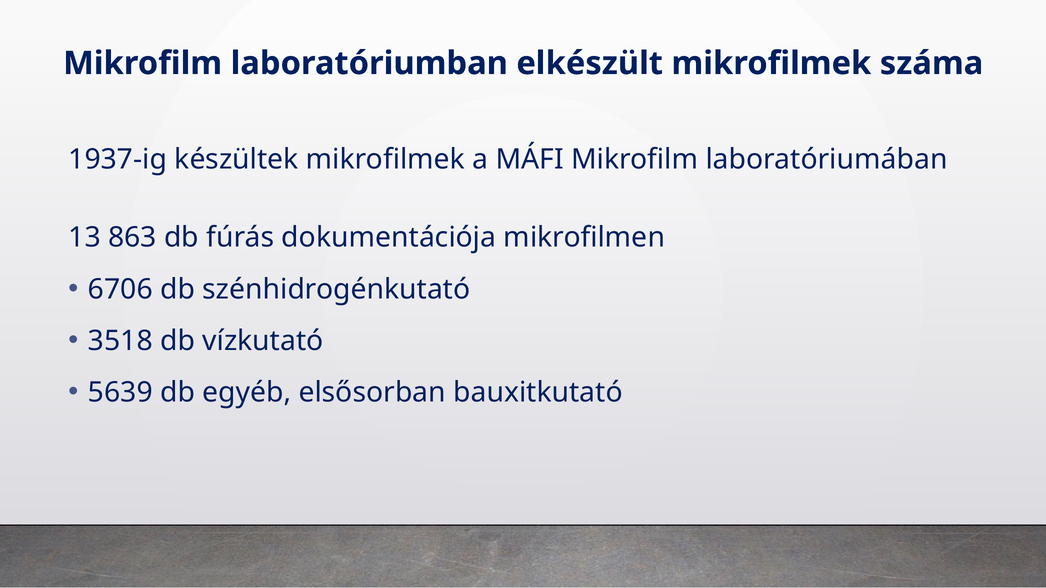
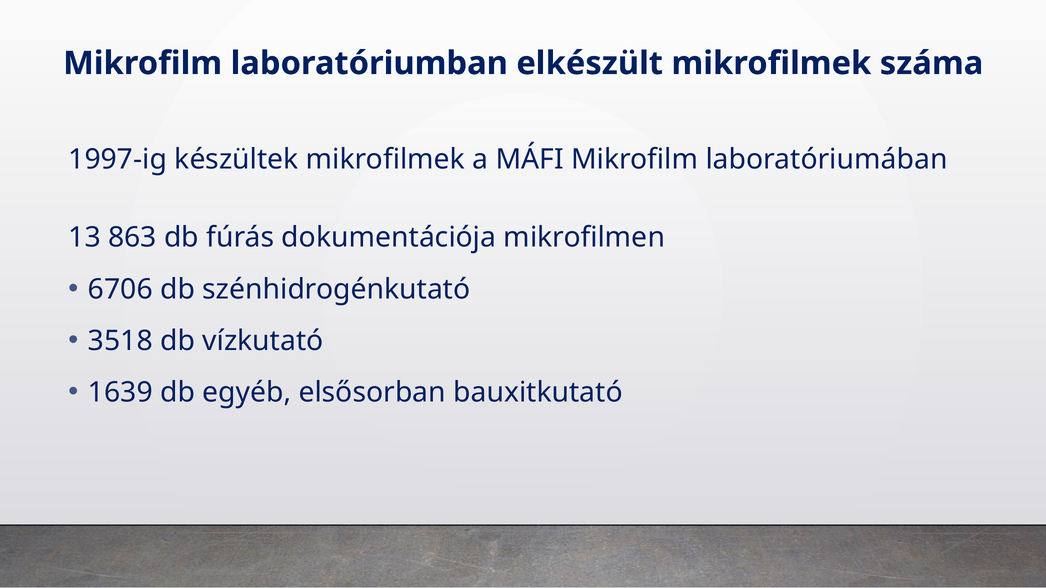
1937-ig: 1937-ig -> 1997-ig (118, 160)
5639: 5639 -> 1639 (120, 393)
